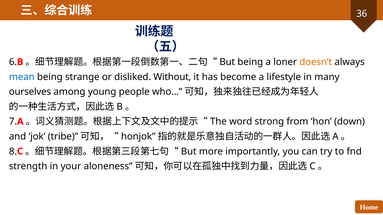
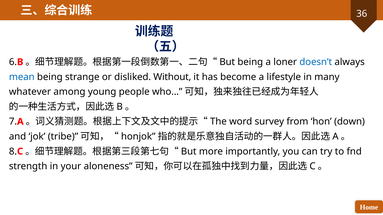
doesn’t colour: orange -> blue (316, 62)
ourselves: ourselves -> whatever (30, 92)
strong: strong -> survey (269, 122)
